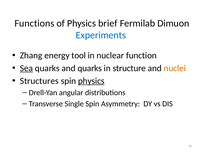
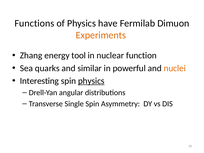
brief: brief -> have (108, 23)
Experiments colour: blue -> orange (101, 35)
Sea underline: present -> none (26, 68)
and quarks: quarks -> similar (90, 68)
structure: structure -> powerful (129, 68)
Structures: Structures -> Interesting (39, 81)
